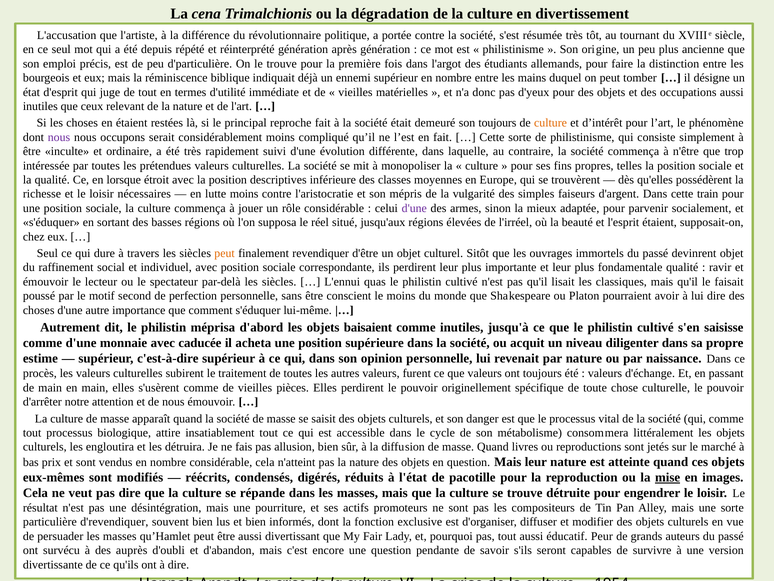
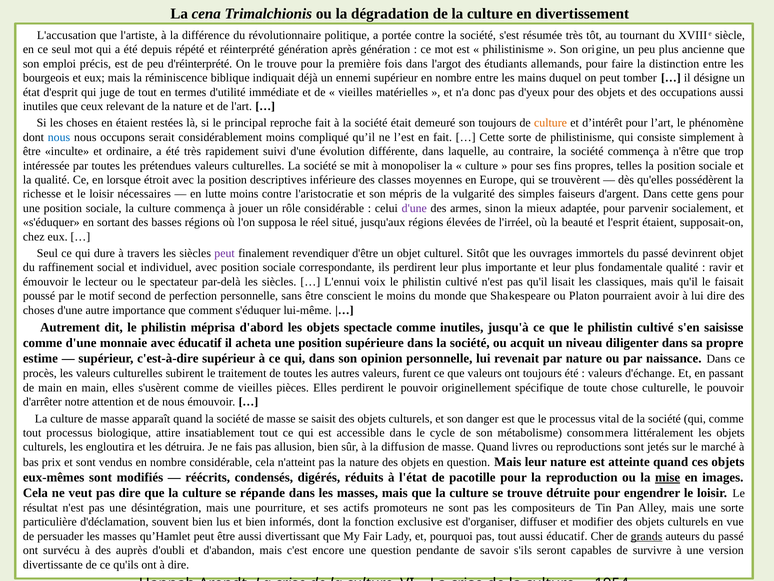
d'particulière: d'particulière -> d'réinterprété (200, 64)
nous colour: purple -> blue (59, 137)
train: train -> gens (708, 194)
peut colour: orange -> purple (225, 253)
quas: quas -> voix (375, 281)
baisaient: baisaient -> spectacle (368, 327)
avec caducée: caducée -> éducatif (200, 343)
d'revendiquer: d'revendiquer -> d'déclamation (114, 522)
Peur: Peur -> Cher (602, 536)
grands underline: none -> present (647, 536)
